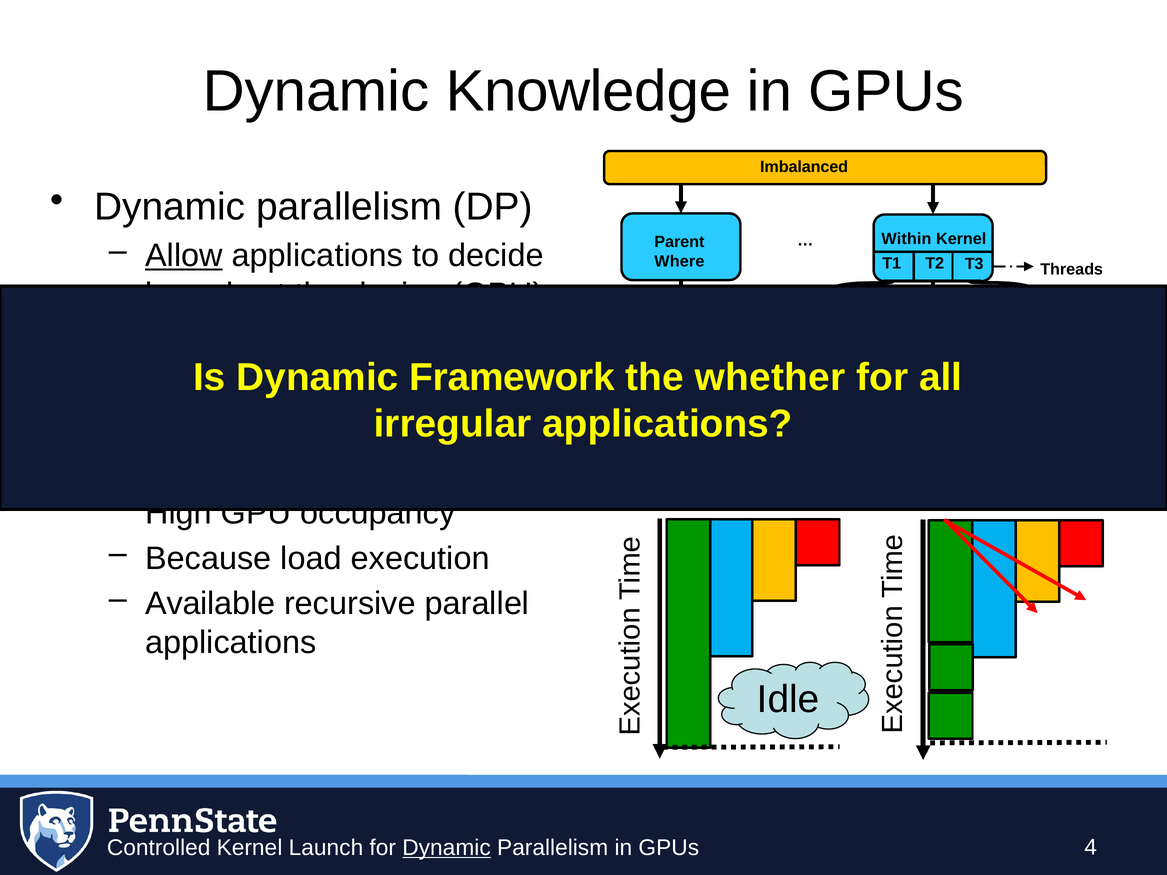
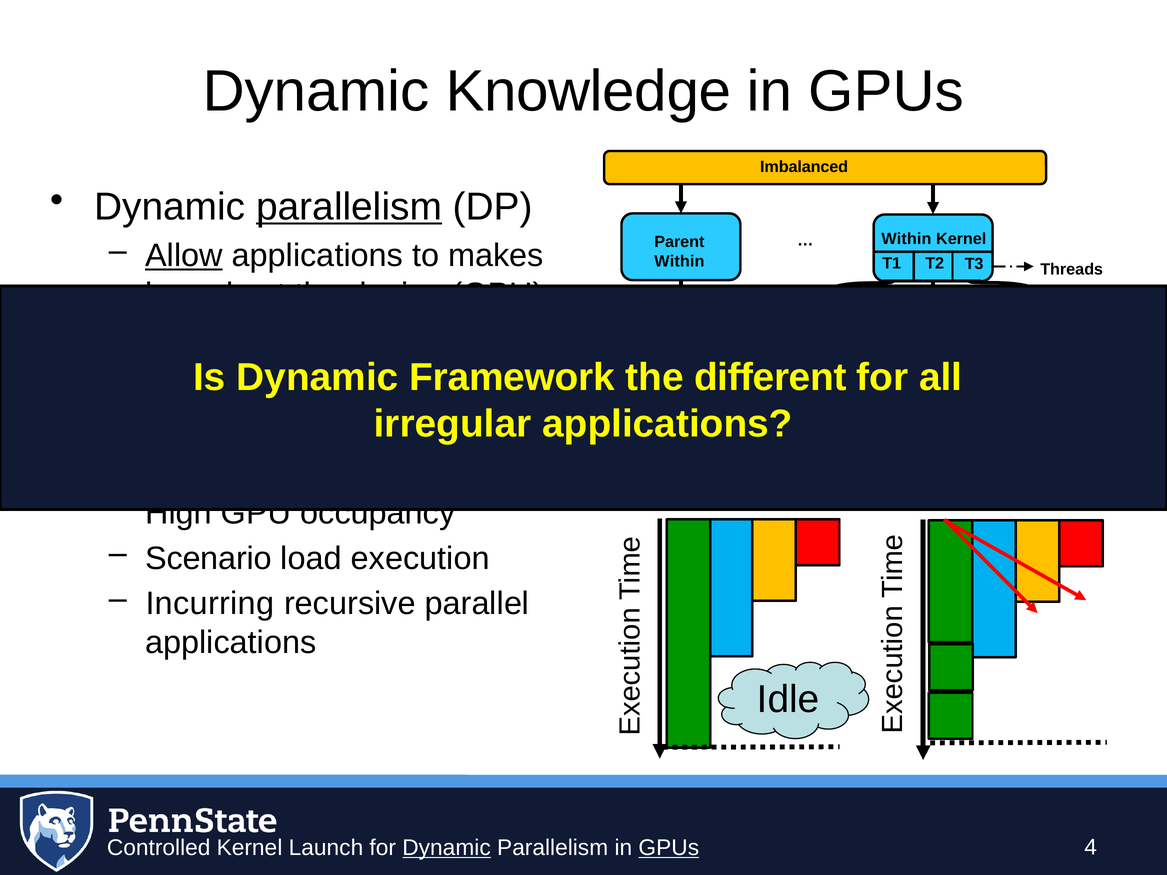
parallelism underline: none -> present (349, 207)
decide: decide -> makes (496, 256)
Where: Where -> Within (679, 261)
whether: whether -> different (770, 377)
Because: Because -> Scenario (208, 558)
Available: Available -> Incurring (210, 604)
GPUs underline: none -> present (669, 848)
